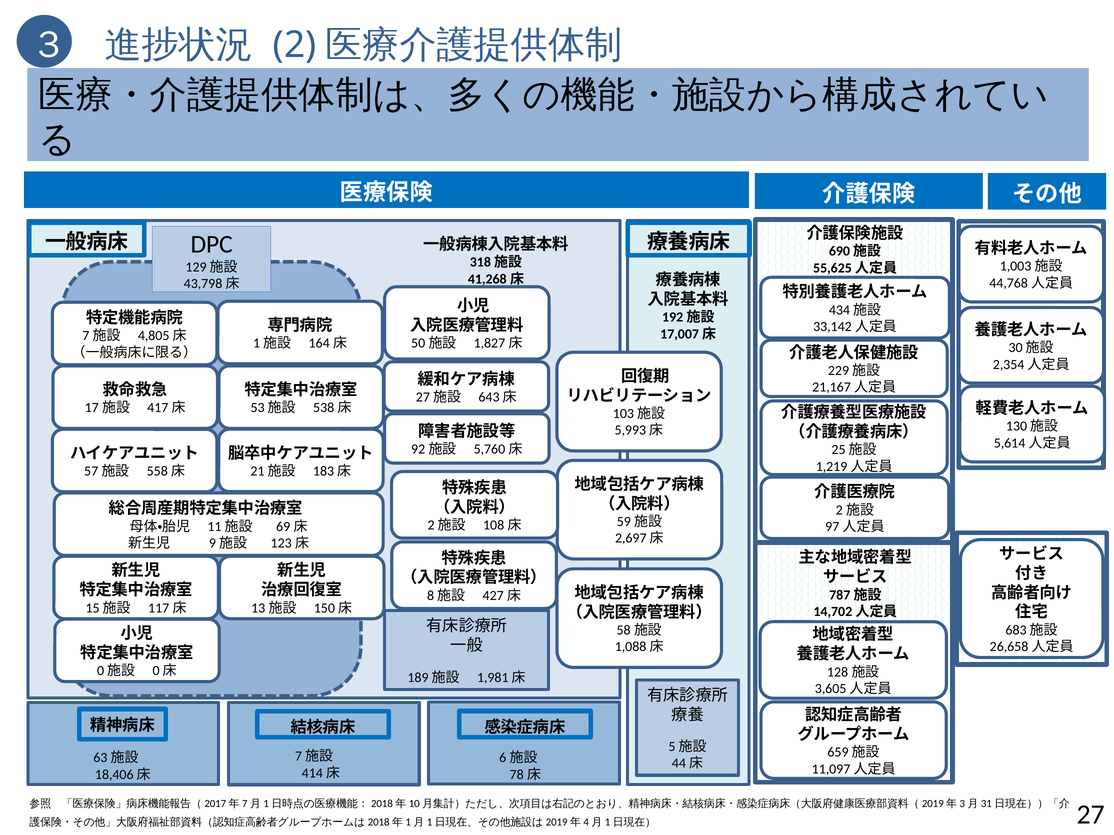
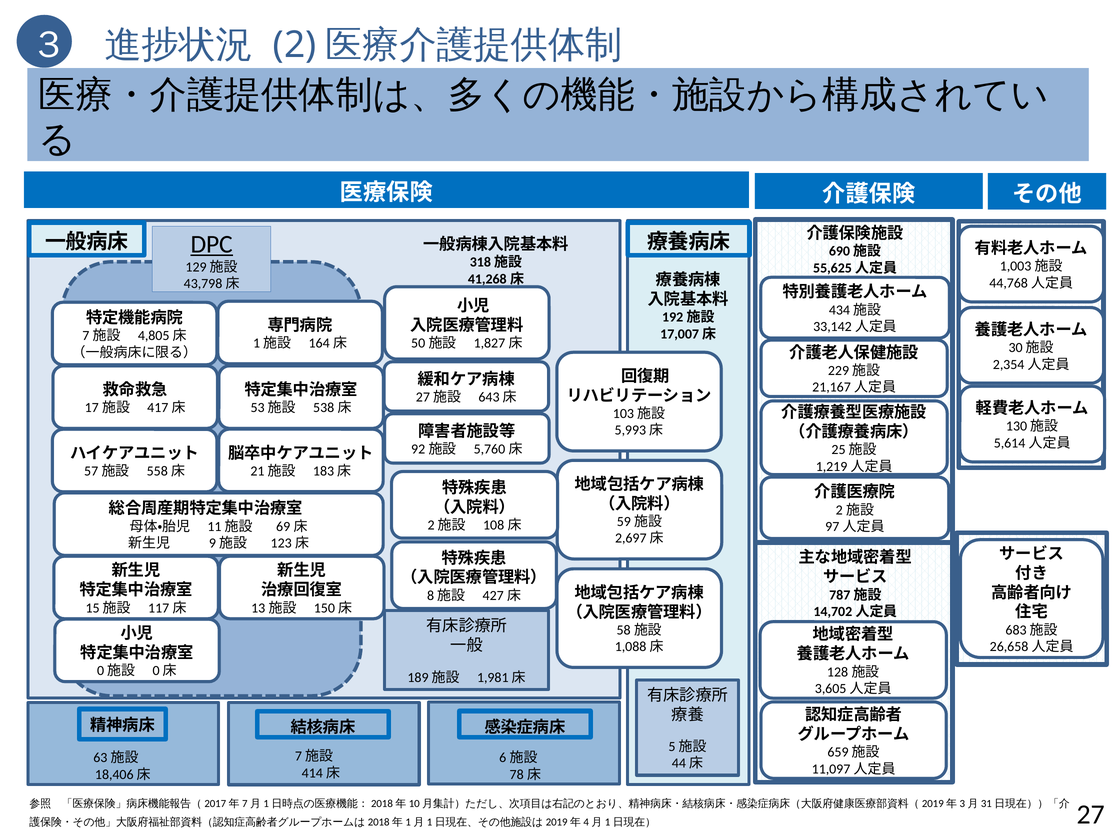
DPC underline: none -> present (212, 244)
